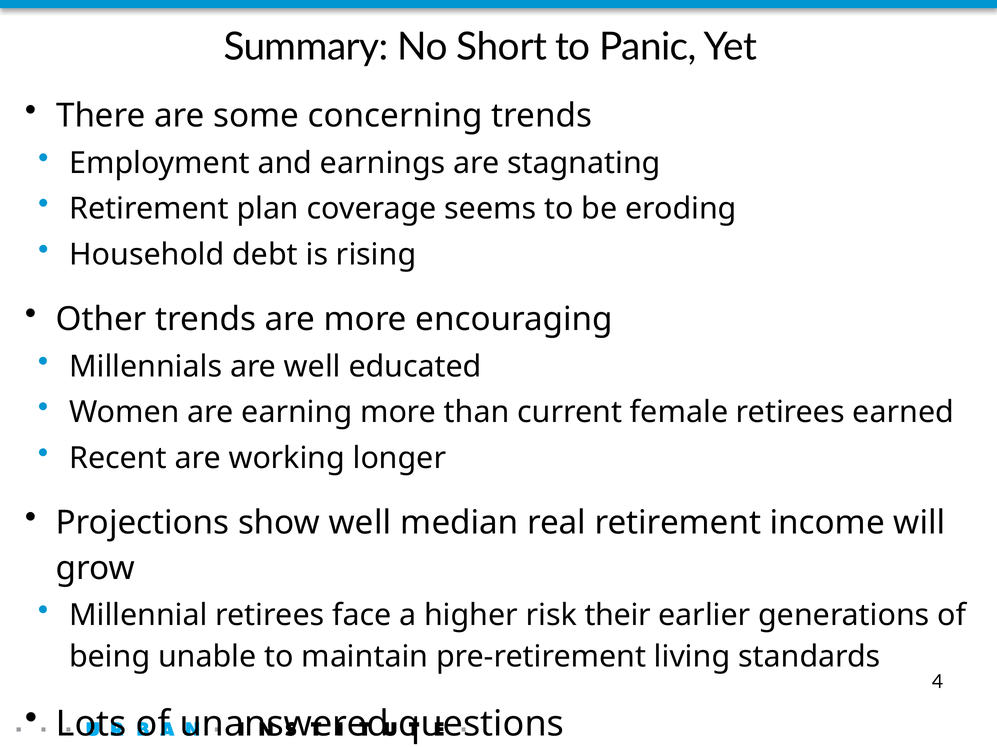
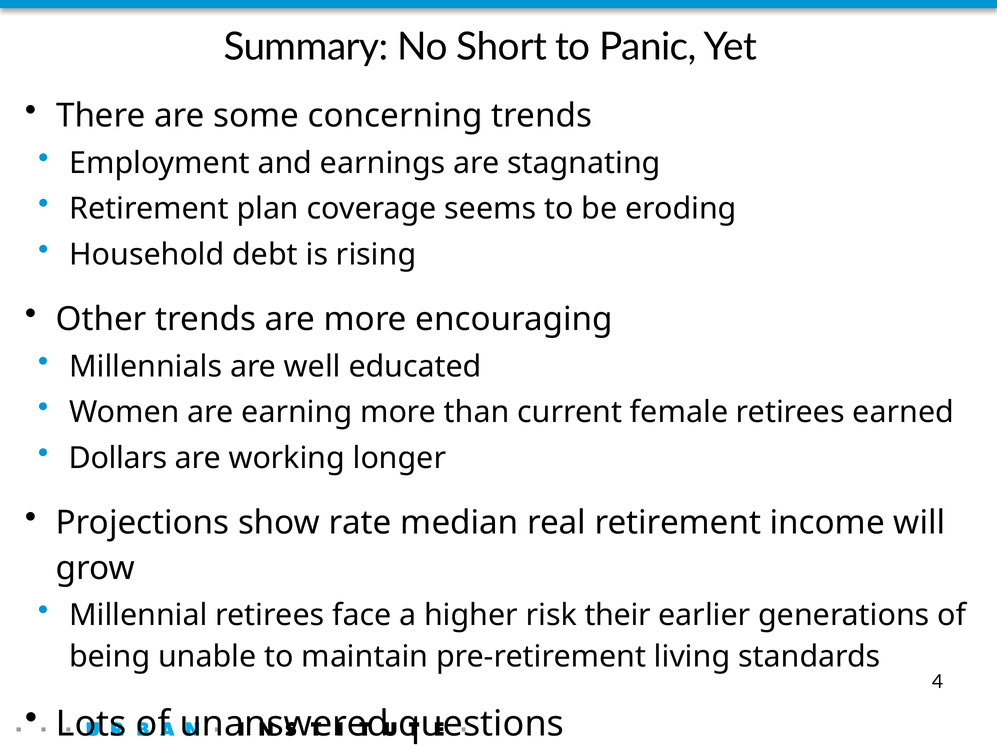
Recent: Recent -> Dollars (118, 458)
show well: well -> rate (360, 523)
